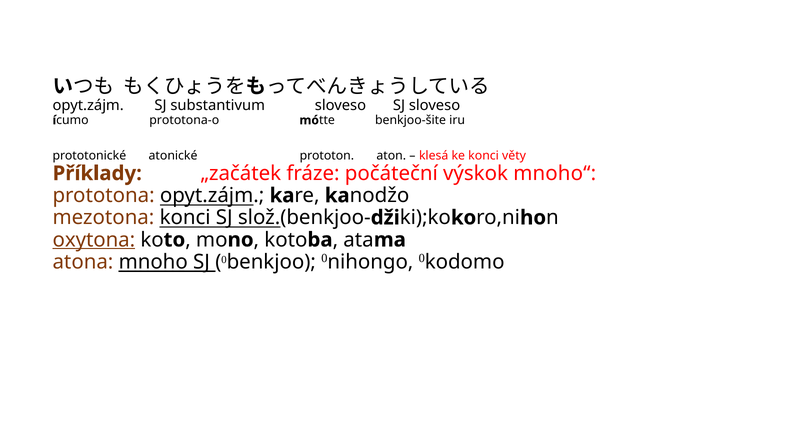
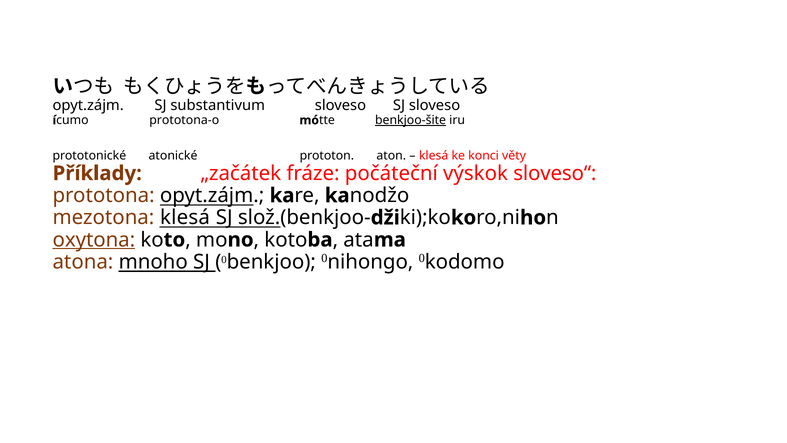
benkjoo-šite underline: none -> present (411, 120)
mnoho“: mnoho“ -> sloveso“ (555, 173)
mezotona konci: konci -> klesá (185, 217)
